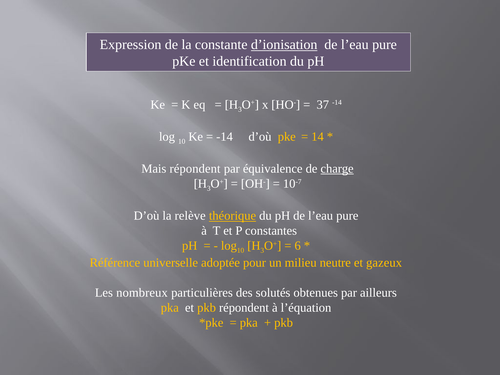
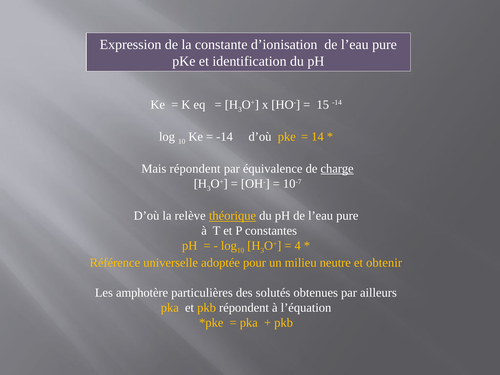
d’ionisation underline: present -> none (284, 45)
37: 37 -> 15 (323, 105)
6: 6 -> 4 (298, 246)
gazeux: gazeux -> obtenir (384, 263)
nombreux: nombreux -> amphotère (142, 293)
